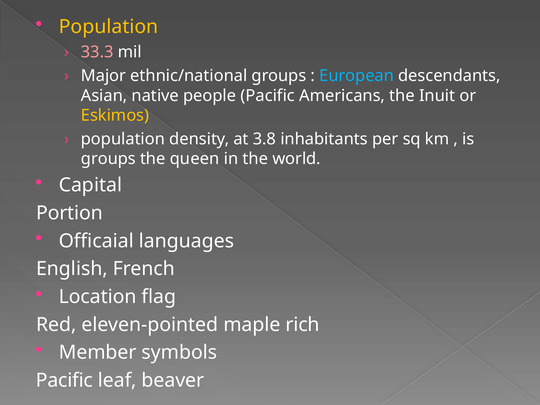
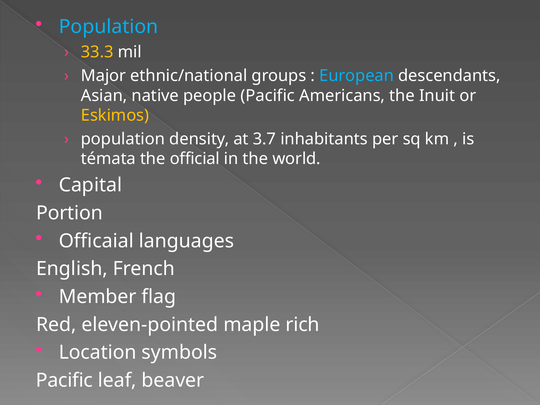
Population colour: yellow -> light blue (109, 27)
33.3 colour: pink -> yellow (97, 52)
3.8: 3.8 -> 3.7 (264, 139)
groups: groups -> témata (108, 159)
queen: queen -> official (195, 159)
Location: Location -> Member (98, 297)
Member: Member -> Location (98, 353)
